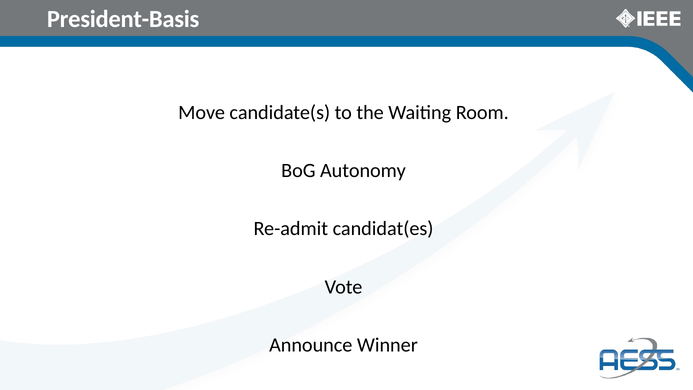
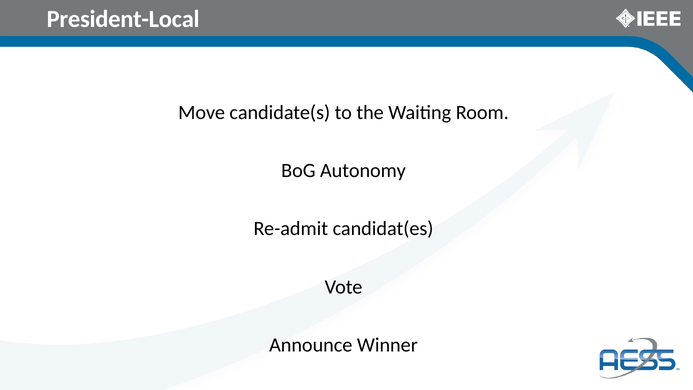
President-Basis: President-Basis -> President-Local (123, 19)
